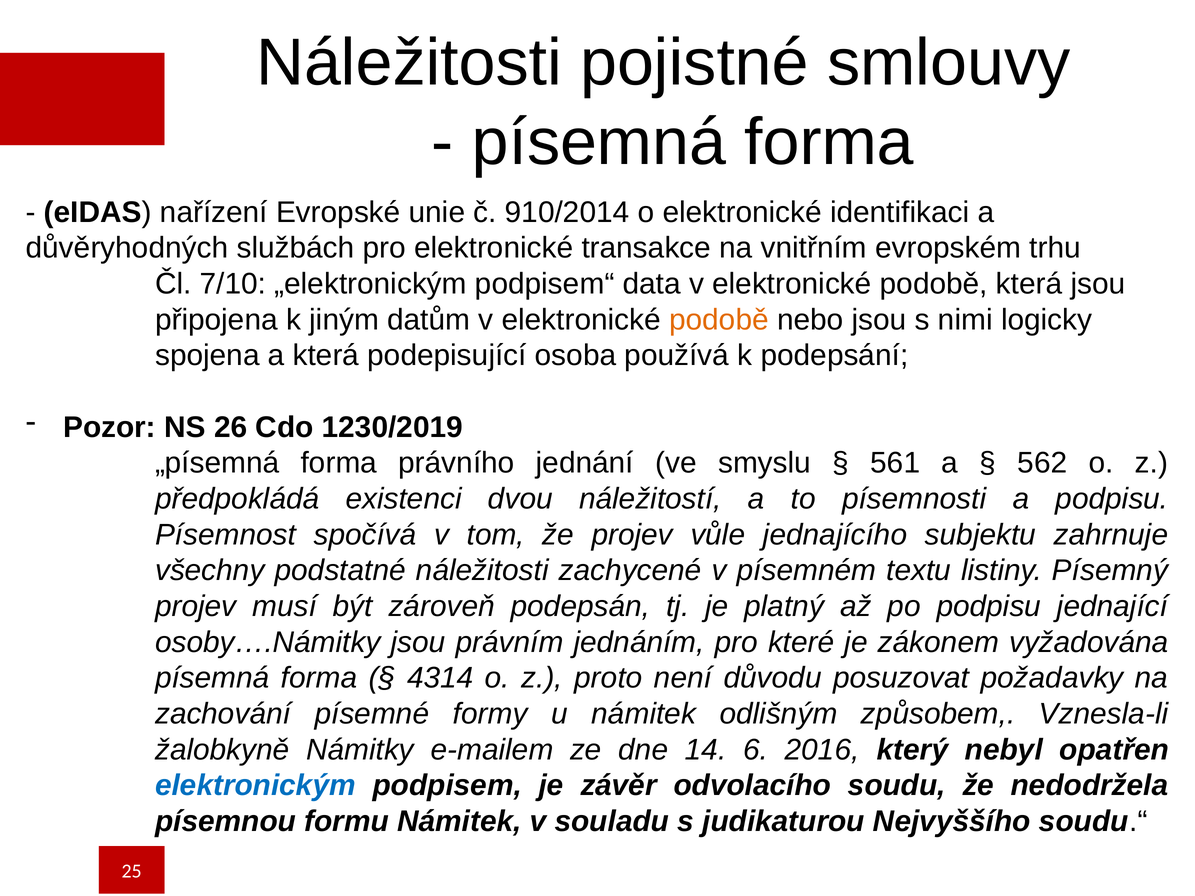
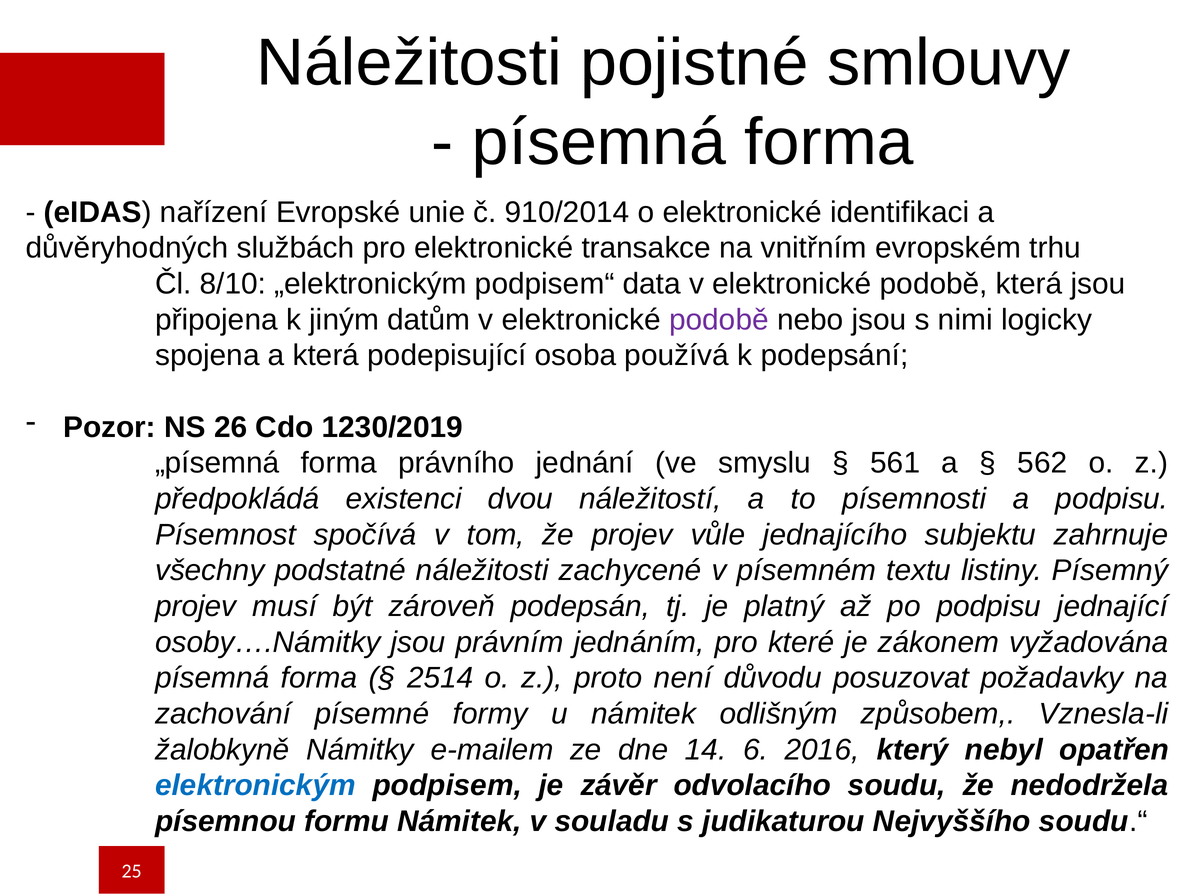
7/10: 7/10 -> 8/10 (233, 284)
podobě colour: orange -> purple (719, 320)
4314: 4314 -> 2514 (440, 678)
